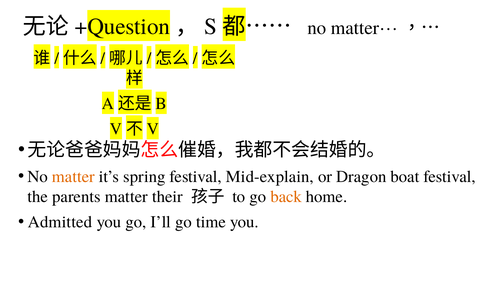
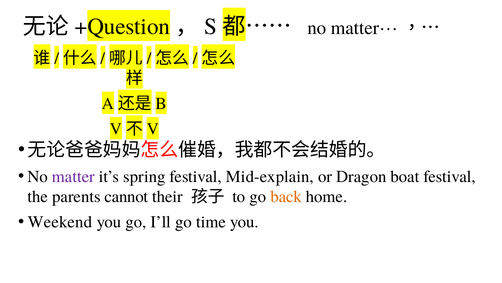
matter colour: orange -> purple (73, 176)
parents matter: matter -> cannot (126, 196)
Admitted: Admitted -> Weekend (60, 222)
